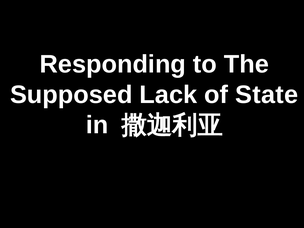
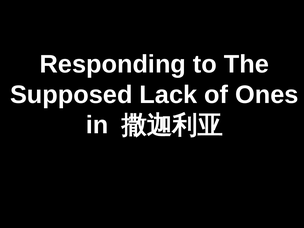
State: State -> Ones (267, 95)
